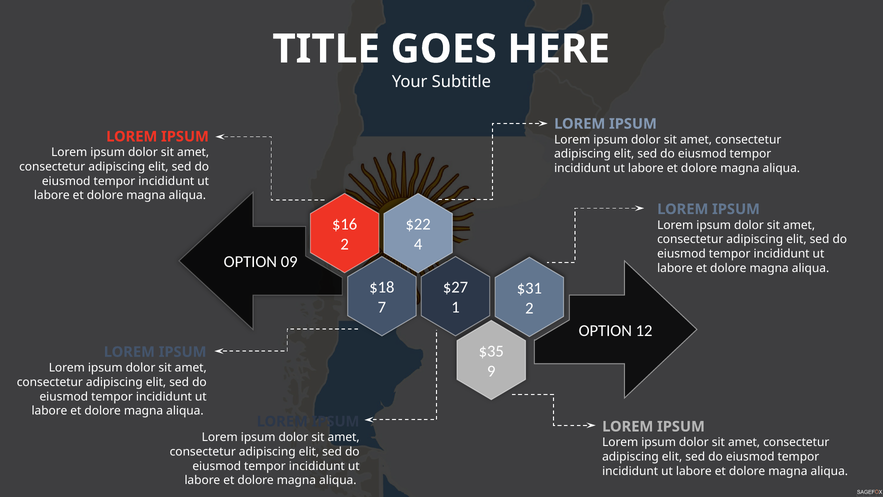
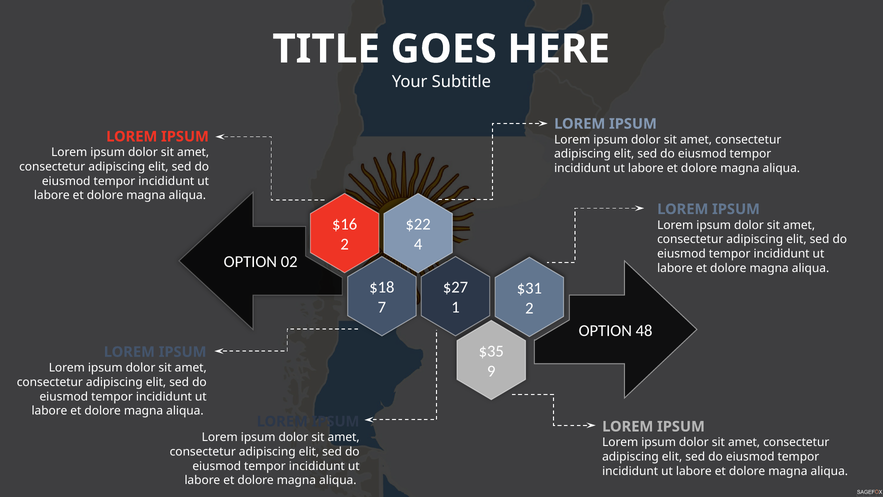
09: 09 -> 02 (289, 262)
12: 12 -> 48 (644, 330)
